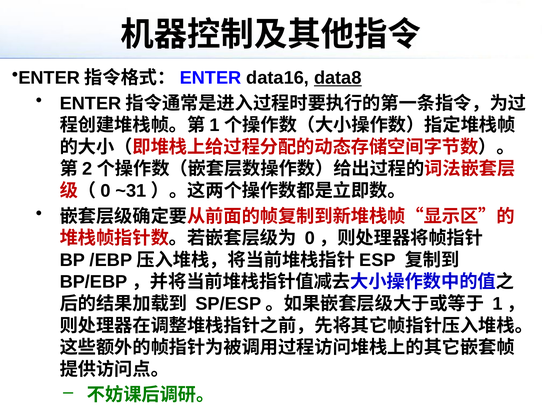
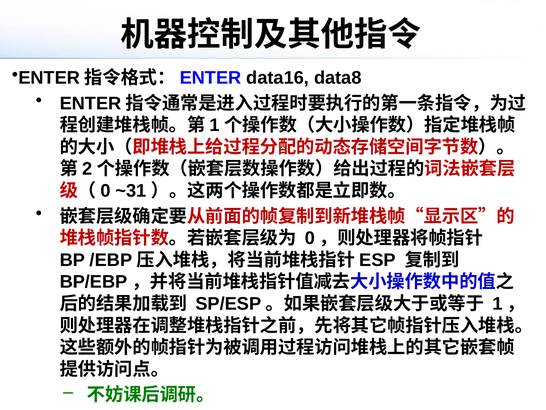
data8 underline: present -> none (338, 78)
